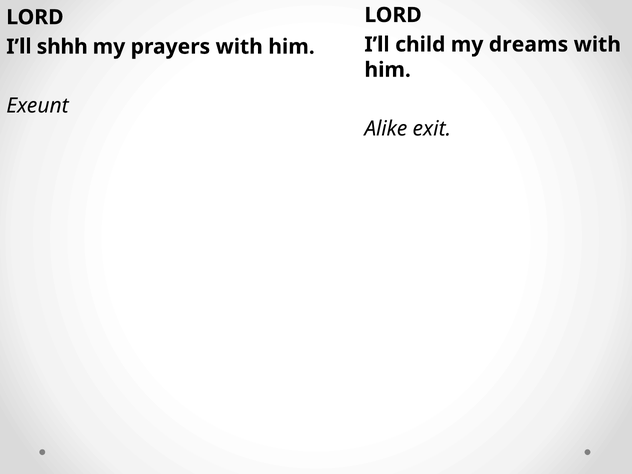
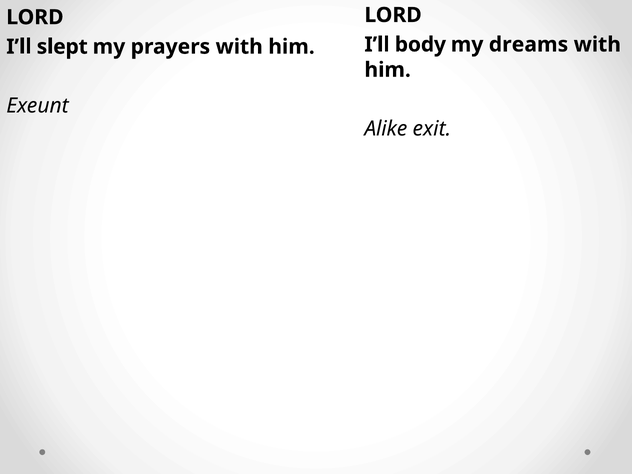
child: child -> body (420, 45)
shhh: shhh -> slept (62, 47)
